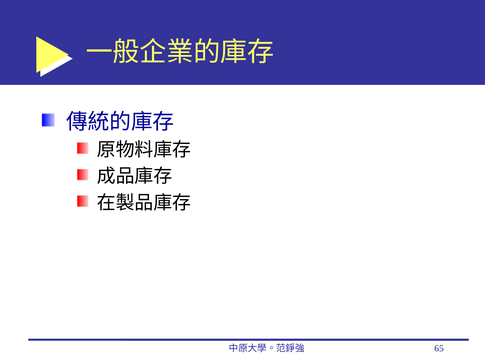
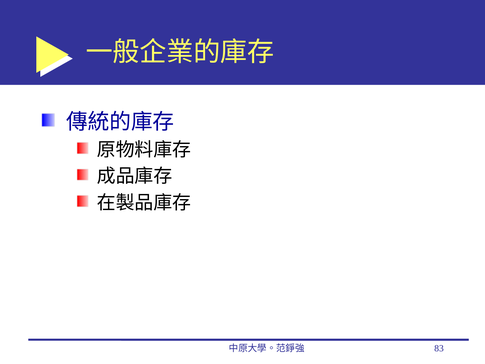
65: 65 -> 83 (439, 348)
